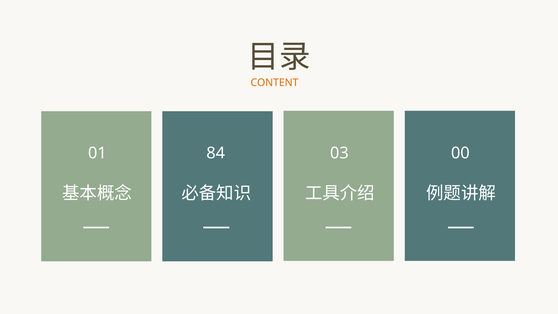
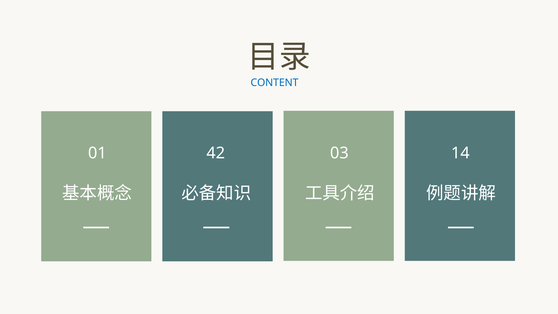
CONTENT colour: orange -> blue (274, 83)
84: 84 -> 42 (216, 153)
00: 00 -> 14 (460, 153)
